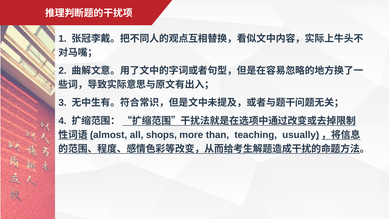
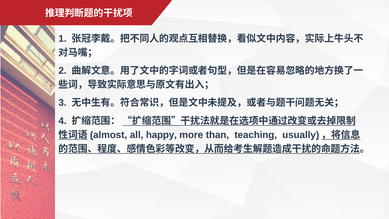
shops: shops -> happy (161, 135)
